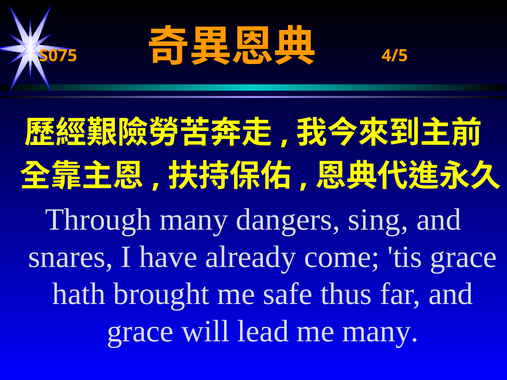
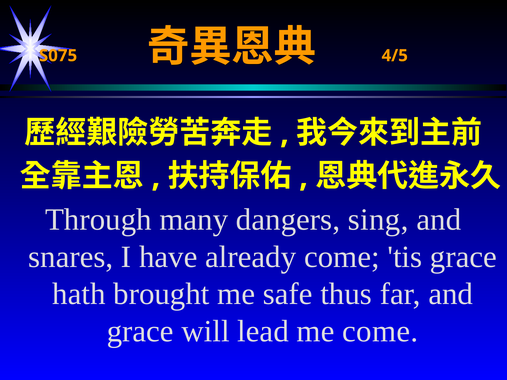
me many: many -> come (380, 331)
